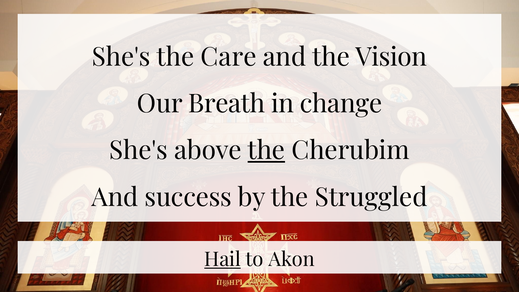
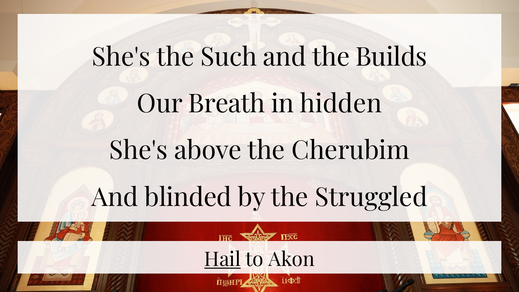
Care: Care -> Such (229, 57)
Vision: Vision -> Builds (391, 57)
change: change -> hidden (341, 104)
the underline: present -> none (266, 151)
success: success -> blinded (188, 197)
